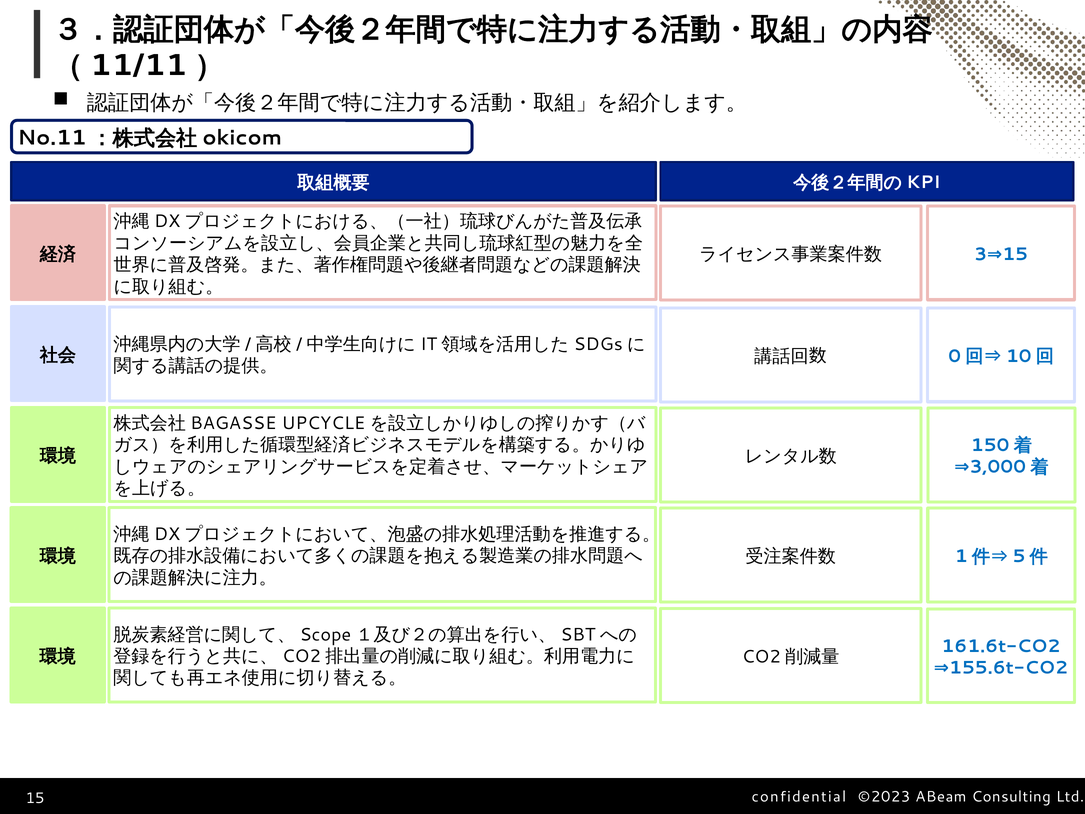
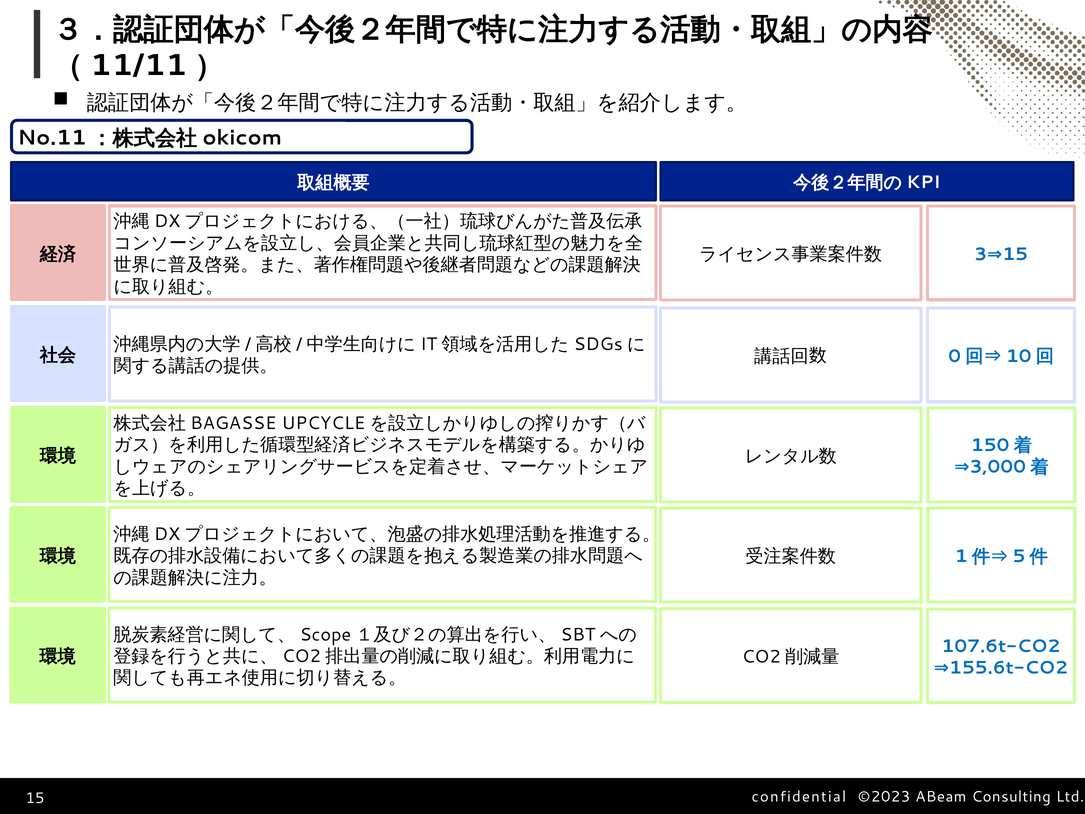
161.6t-CO2: 161.6t-CO2 -> 107.6t-CO2 (1001, 646)
